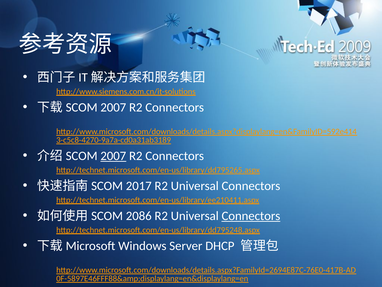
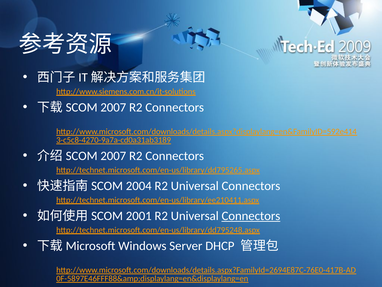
2007 underline: present -> none (113, 156)
2017: 2017 -> 2004 (139, 186)
2086: 2086 -> 2001 (139, 216)
